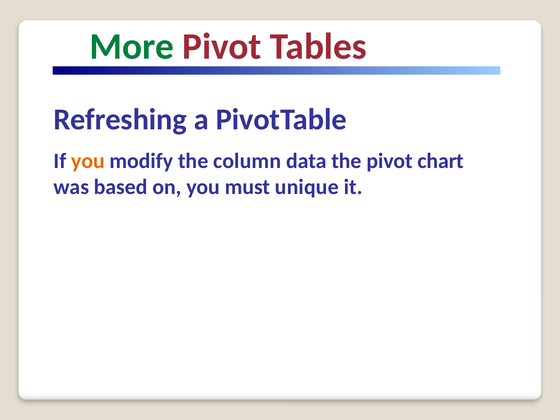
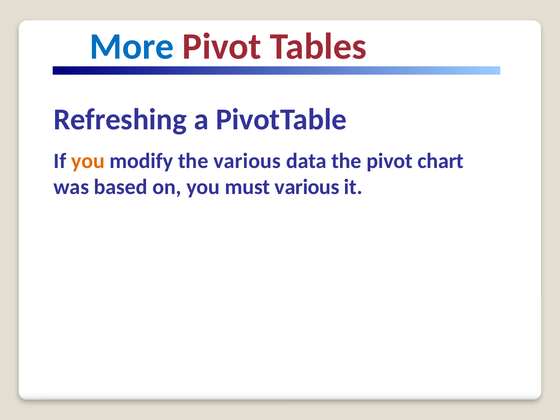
More colour: green -> blue (132, 46)
the column: column -> various (247, 161)
must unique: unique -> various (307, 187)
